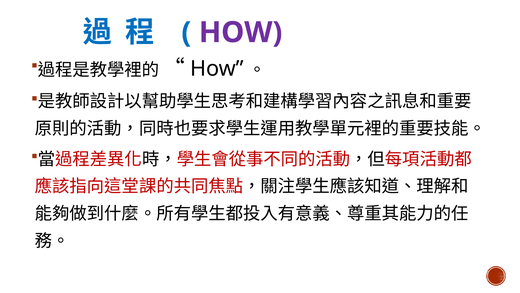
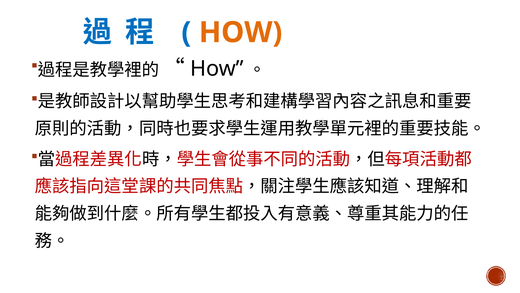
HOW colour: purple -> orange (241, 32)
